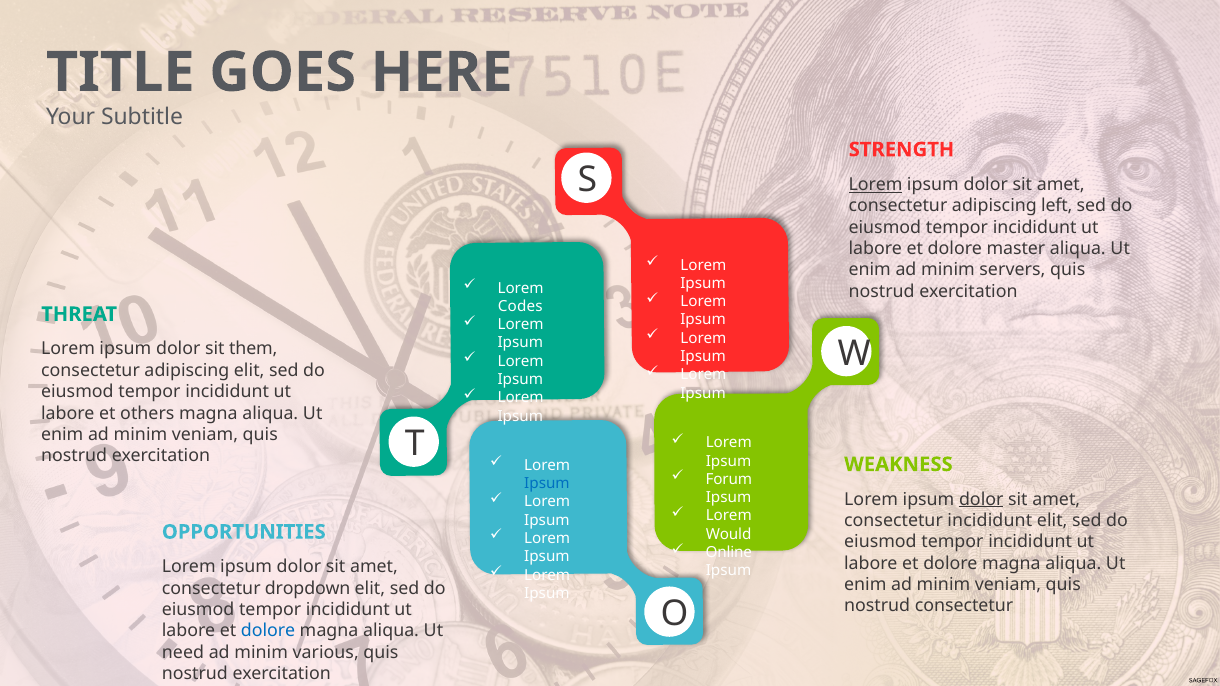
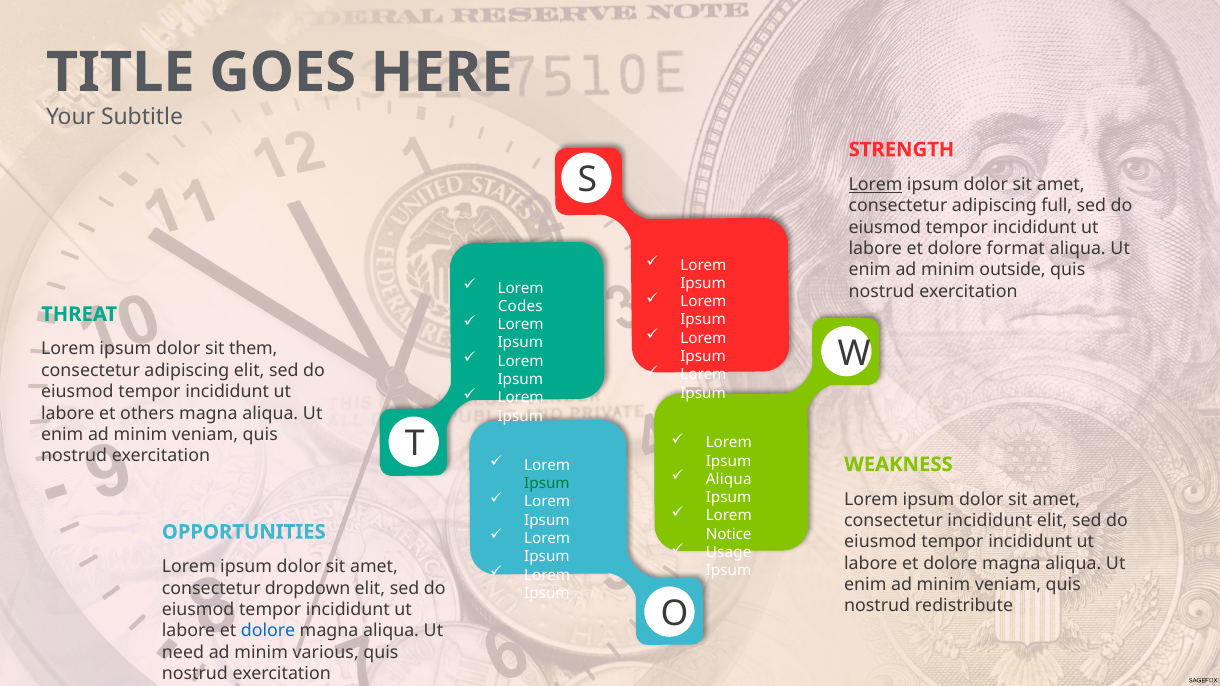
left: left -> full (1057, 206)
master: master -> format (1016, 249)
servers: servers -> outside (1013, 270)
Forum: Forum -> Aliqua (729, 479)
Ipsum colour: blue -> green (547, 484)
dolor underline: present -> none (981, 499)
Would: Would -> Notice (729, 534)
Online: Online -> Usage (729, 553)
nostrud consectetur: consectetur -> redistribute (964, 606)
